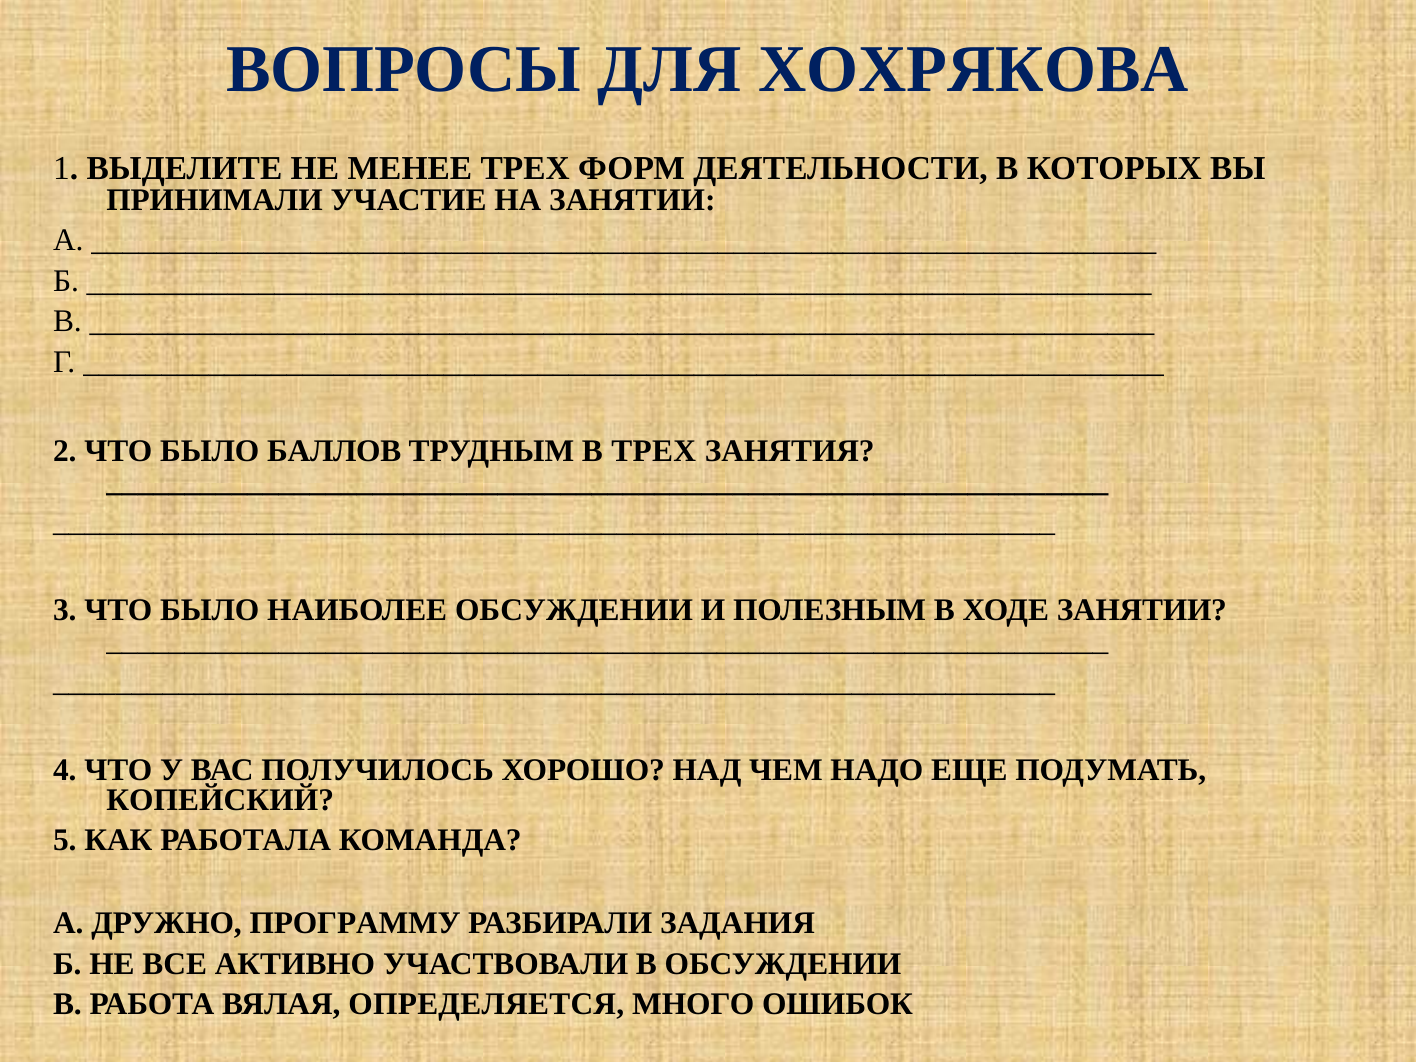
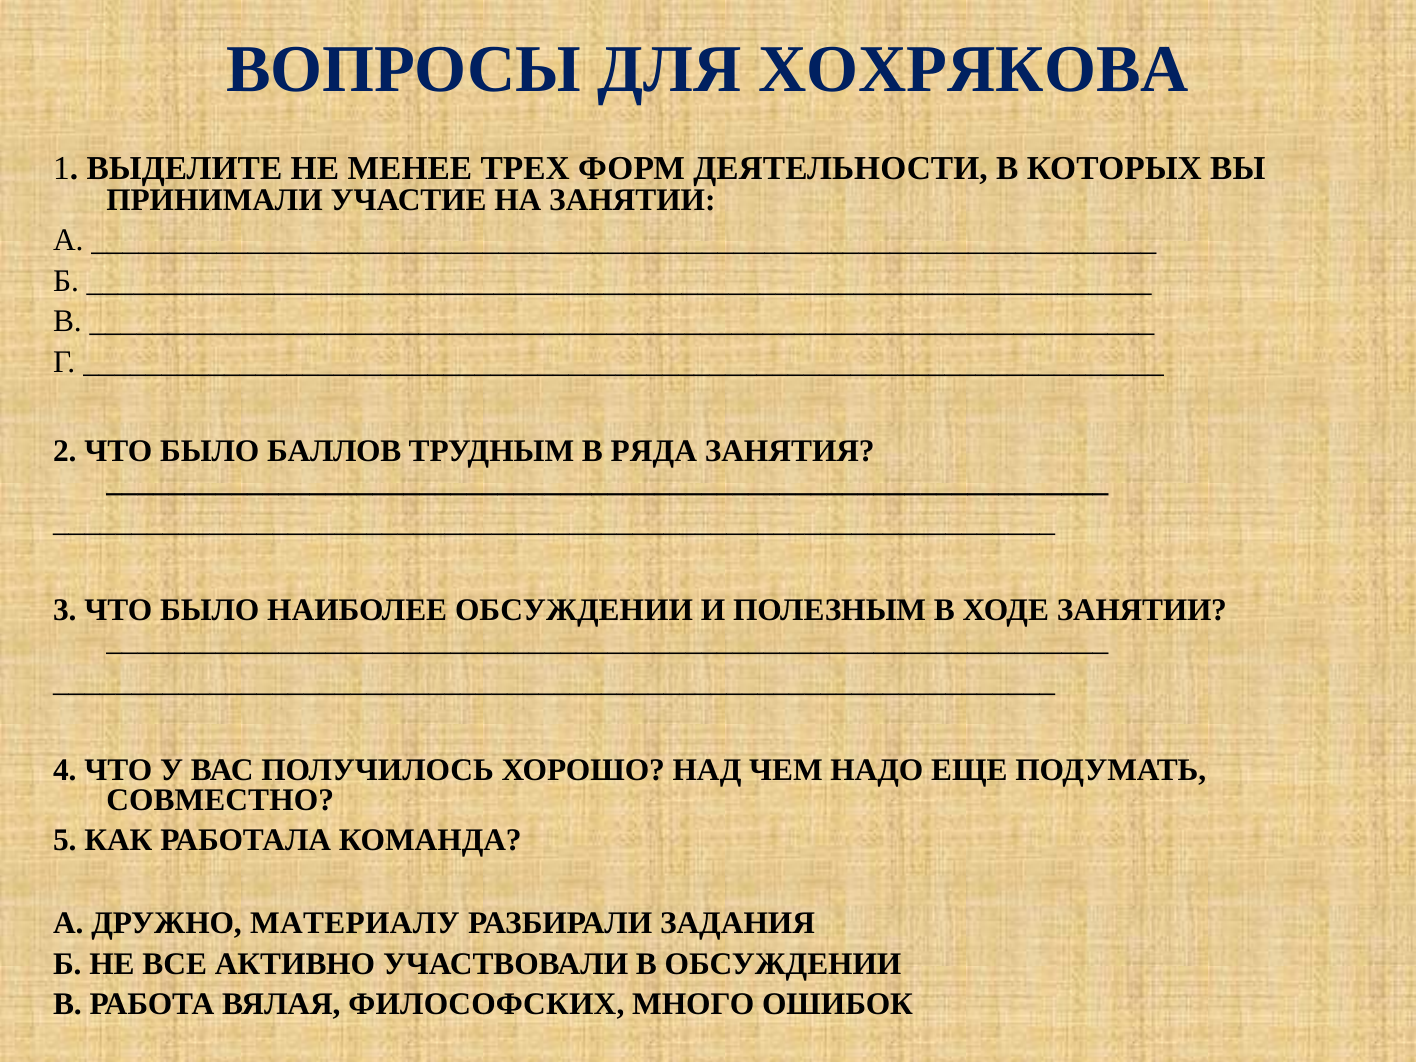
В ТРЕХ: ТРЕХ -> РЯДА (654, 451)
КОПЕЙСКИЙ: КОПЕЙСКИЙ -> СОВМЕСТНО (220, 800)
ПРОГРАММУ: ПРОГРАММУ -> МАТЕРИАЛУ (355, 923)
ОПРЕДЕЛЯЕТСЯ: ОПРЕДЕЛЯЕТСЯ -> ФИЛОСОФСКИХ (486, 1005)
